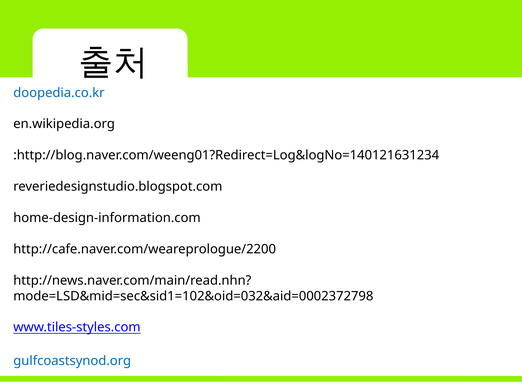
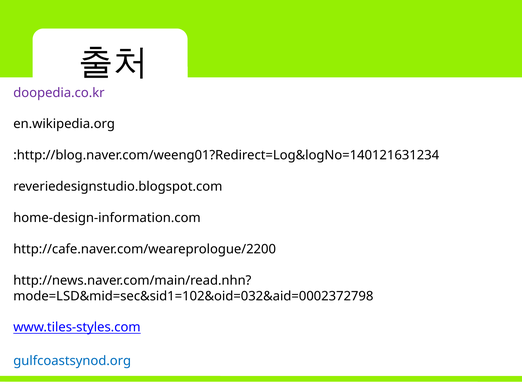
doopedia.co.kr colour: blue -> purple (59, 93)
